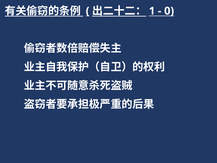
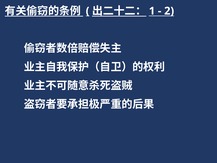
0: 0 -> 2 (169, 11)
